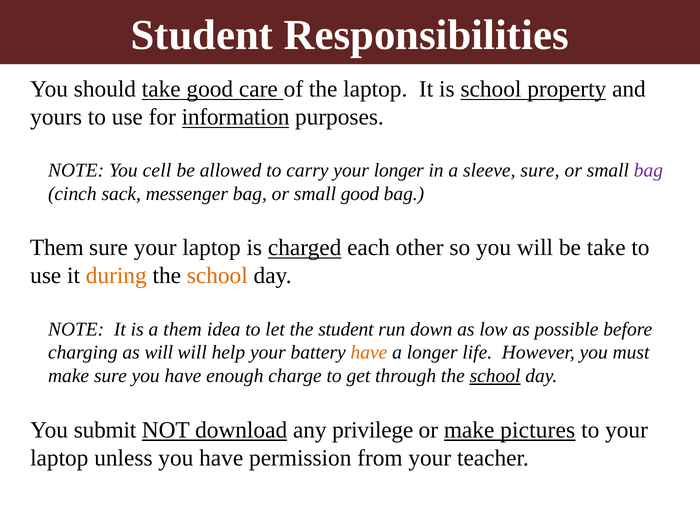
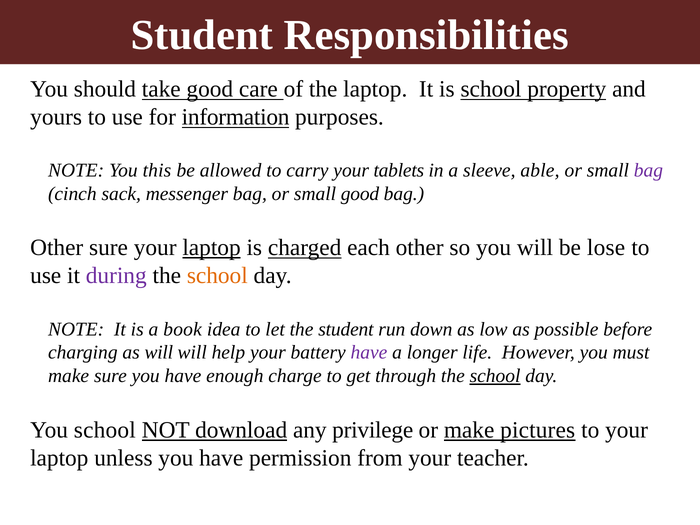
cell: cell -> this (157, 170)
your longer: longer -> tablets (399, 170)
sleeve sure: sure -> able (540, 170)
Them: Them -> Other (57, 248)
laptop underline: none -> present (212, 248)
be take: take -> lose (606, 248)
during colour: orange -> purple (116, 276)
a them: them -> book (183, 329)
have colour: orange -> purple (369, 353)
You submit: submit -> school (105, 430)
